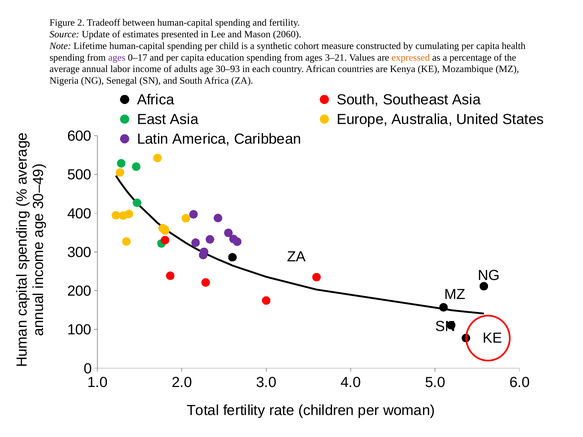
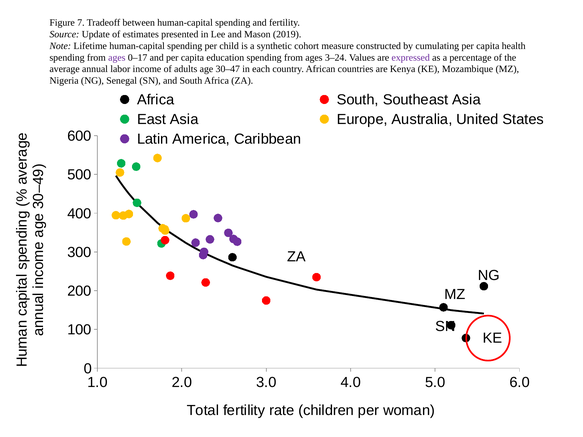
2: 2 -> 7 (81, 23)
2060: 2060 -> 2019 (287, 34)
3–21: 3–21 -> 3–24 (336, 58)
expressed colour: orange -> purple (411, 58)
30–93: 30–93 -> 30–47 (228, 69)
